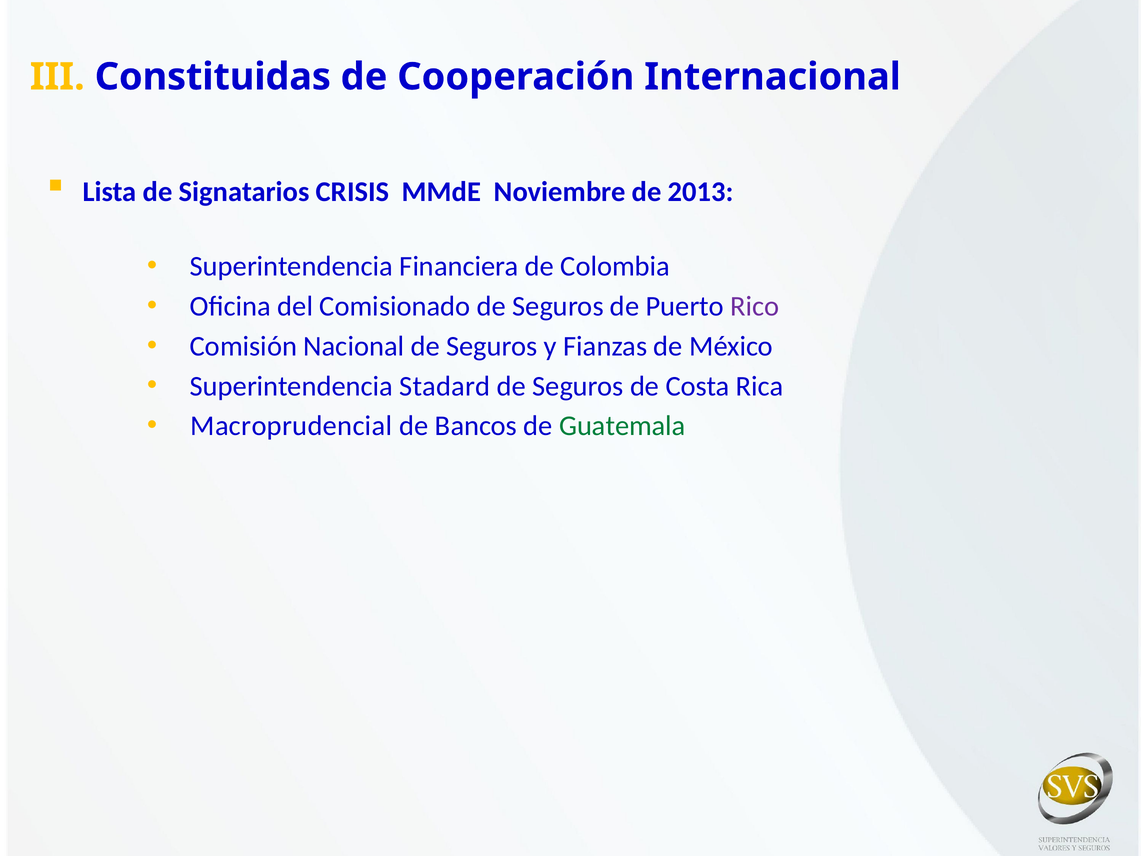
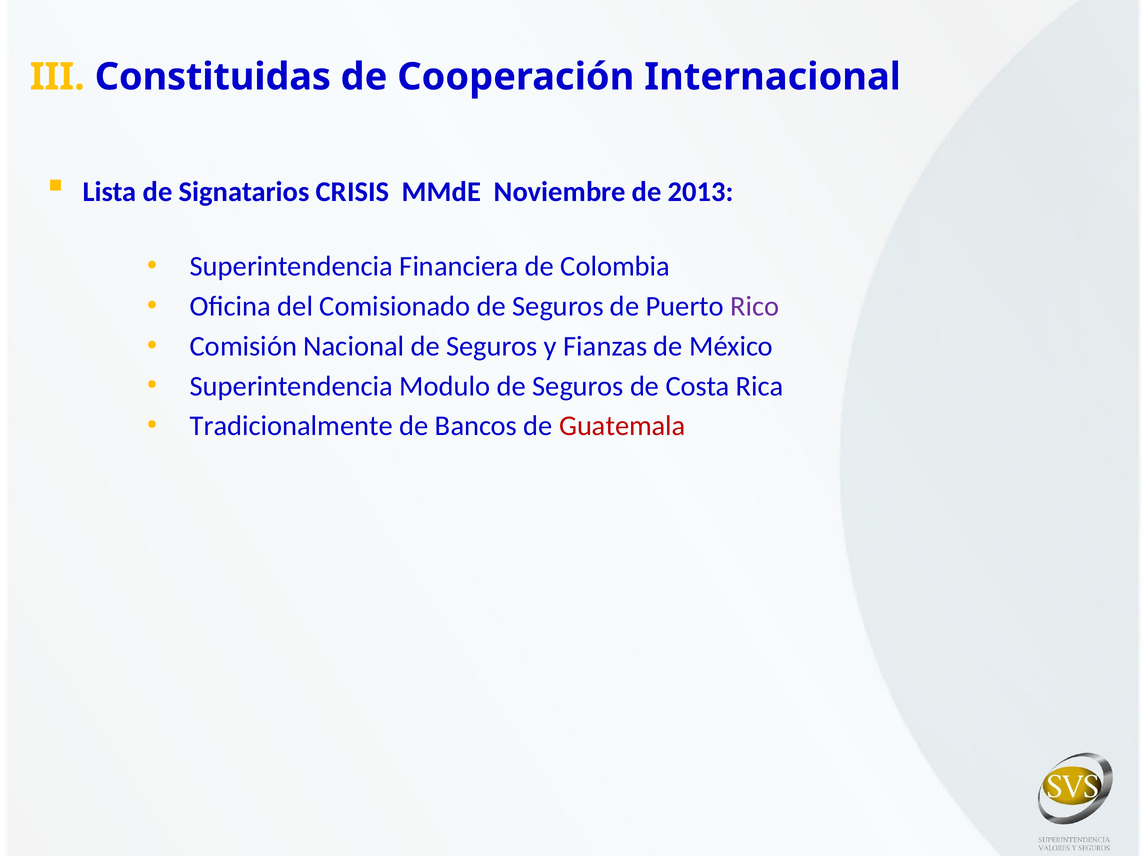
Stadard: Stadard -> Modulo (445, 386)
Macroprudencial: Macroprudencial -> Tradicionalmente (291, 426)
Guatemala colour: green -> red (622, 426)
